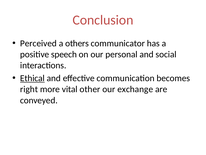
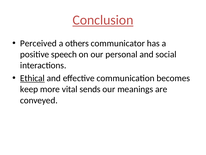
Conclusion underline: none -> present (103, 20)
right: right -> keep (29, 89)
other: other -> sends (90, 89)
exchange: exchange -> meanings (135, 89)
